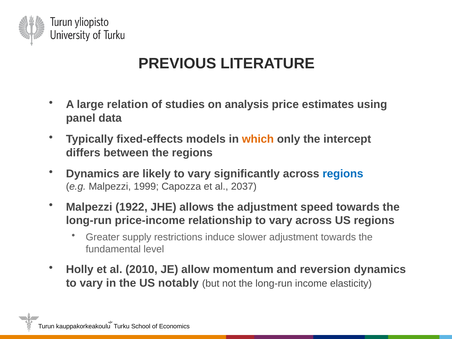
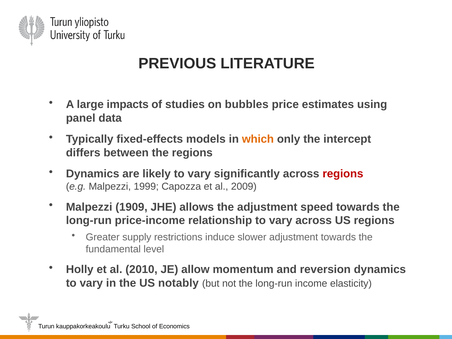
relation: relation -> impacts (128, 105)
analysis: analysis -> bubbles (247, 105)
regions colour: blue -> red (343, 174)
2037: 2037 -> 2009 (244, 187)
1922: 1922 -> 1909 (131, 207)
